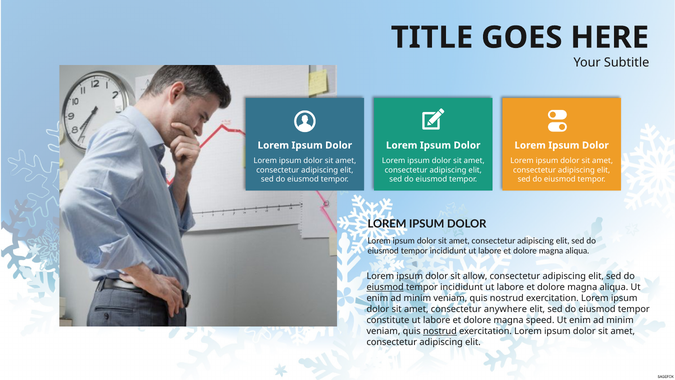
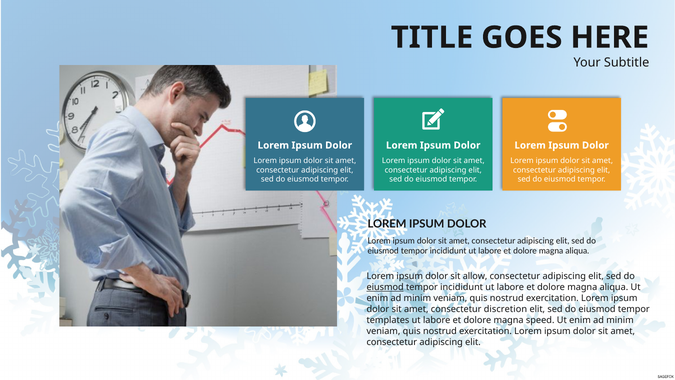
anywhere: anywhere -> discretion (505, 309)
constitute: constitute -> templates (388, 320)
nostrud underline: present -> none (440, 331)
